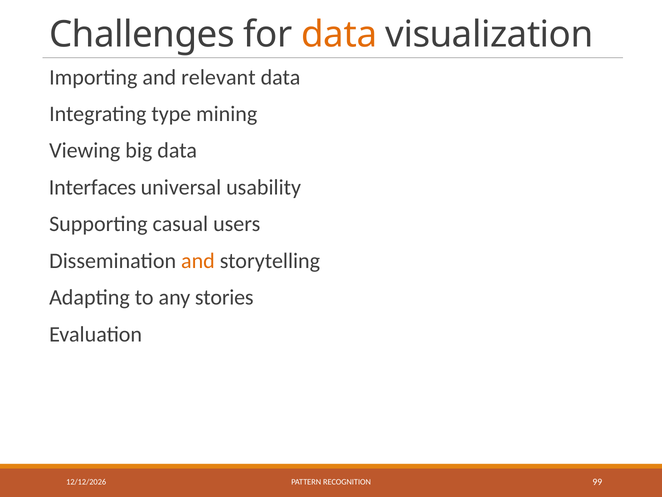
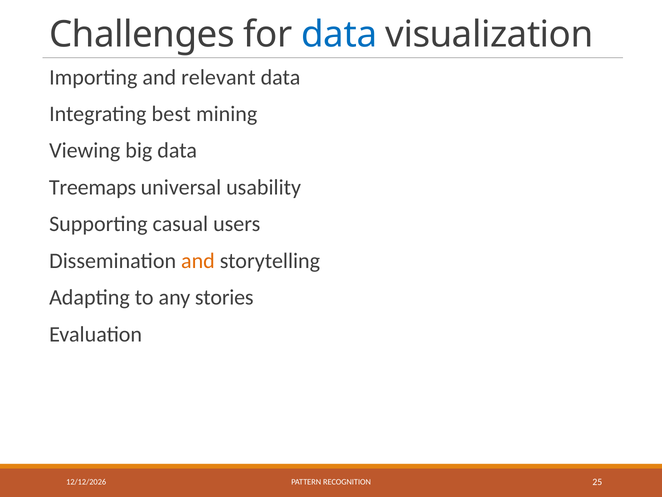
data colour: orange -> blue (339, 35)
type: type -> best (171, 114)
Interfaces: Interfaces -> Treemaps (93, 187)
99: 99 -> 25 (597, 481)
